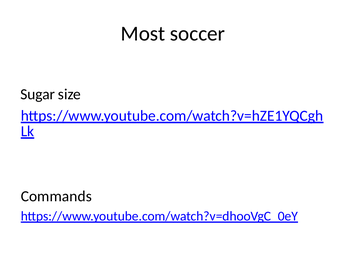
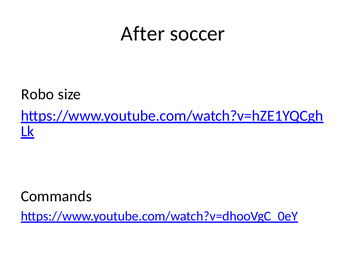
Most: Most -> After (143, 33)
Sugar: Sugar -> Robo (38, 94)
